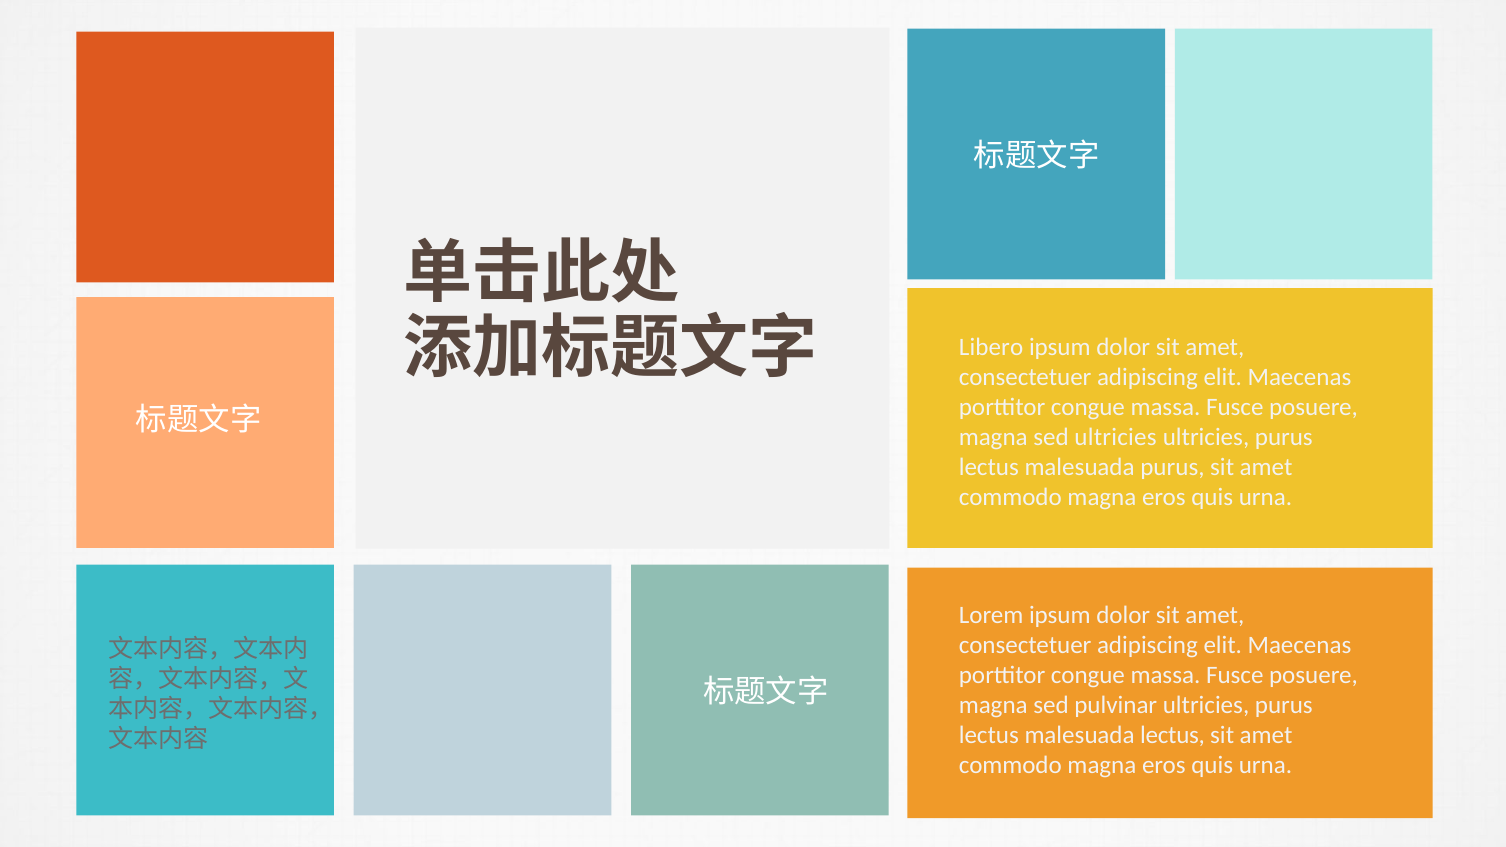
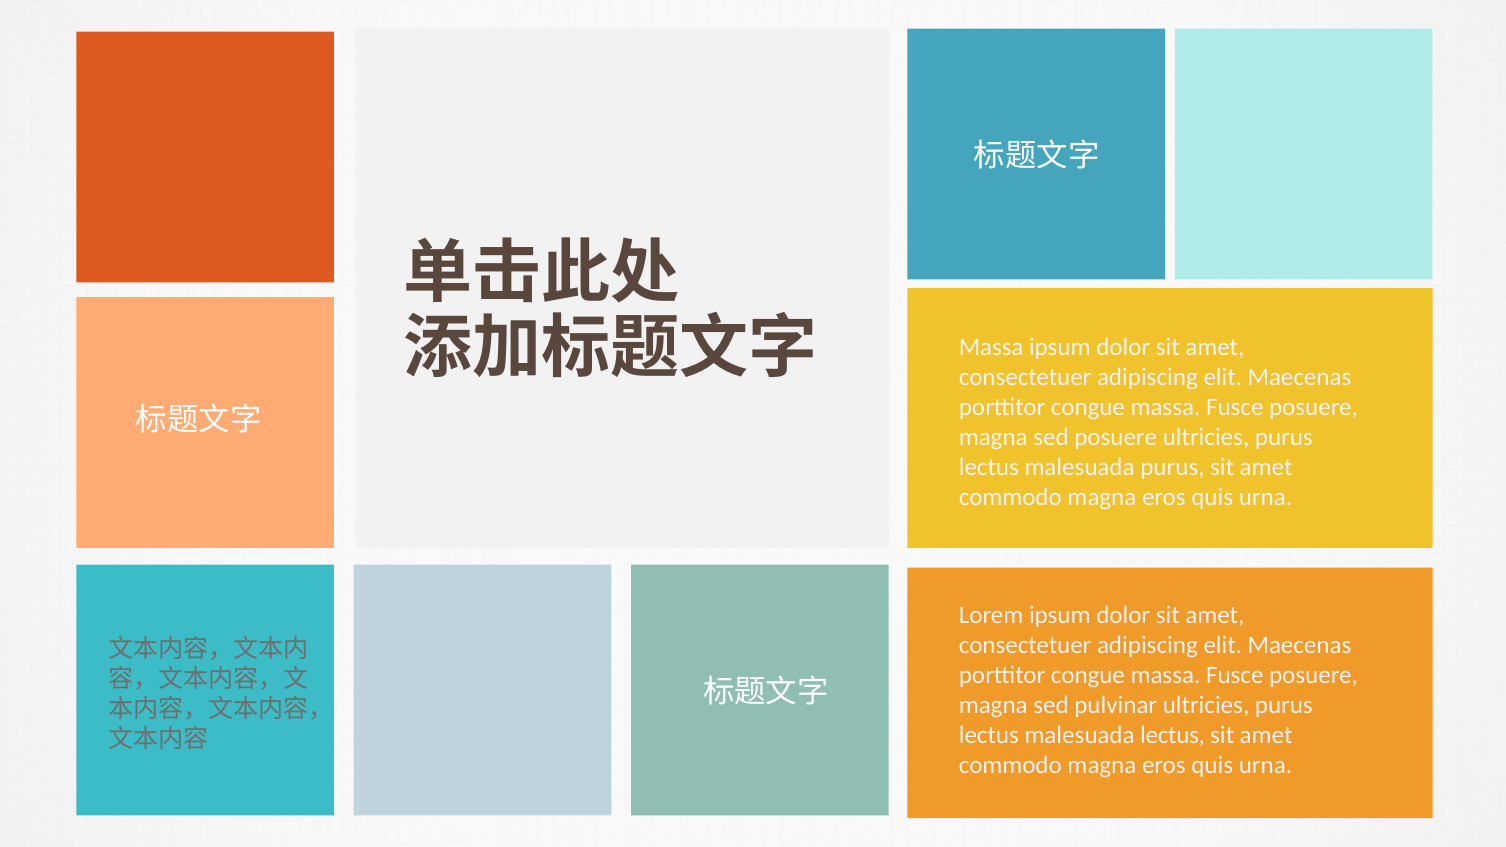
Libero: Libero -> Massa (991, 347)
sed ultricies: ultricies -> posuere (1116, 437)
